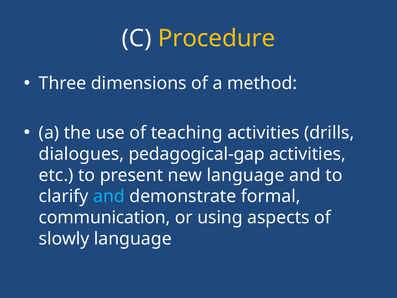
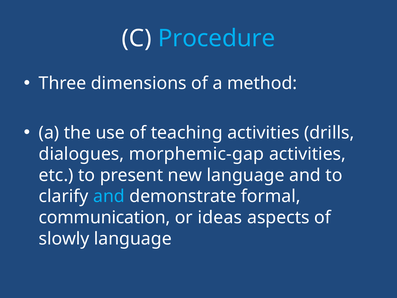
Procedure colour: yellow -> light blue (217, 38)
pedagogical-gap: pedagogical-gap -> morphemic-gap (196, 154)
using: using -> ideas (220, 217)
